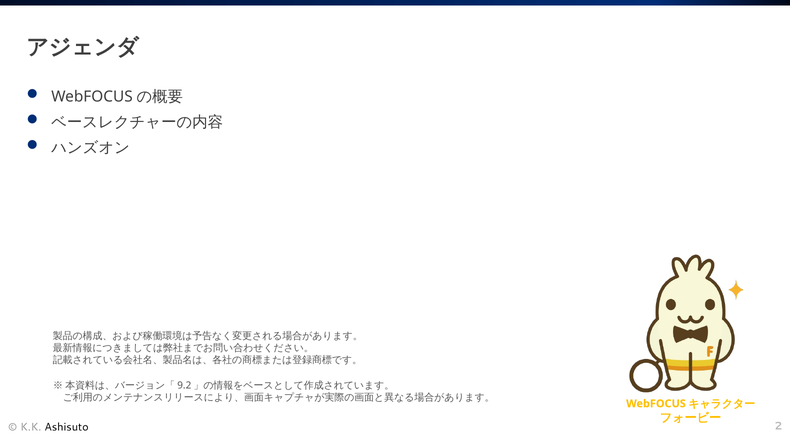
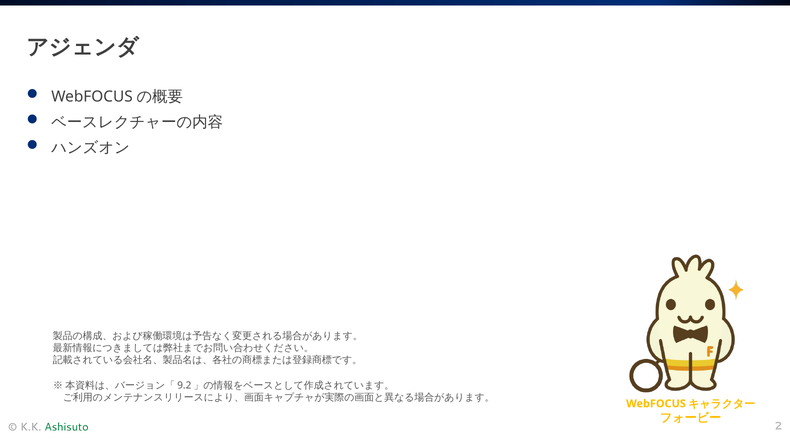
Ashisuto colour: black -> green (67, 428)
